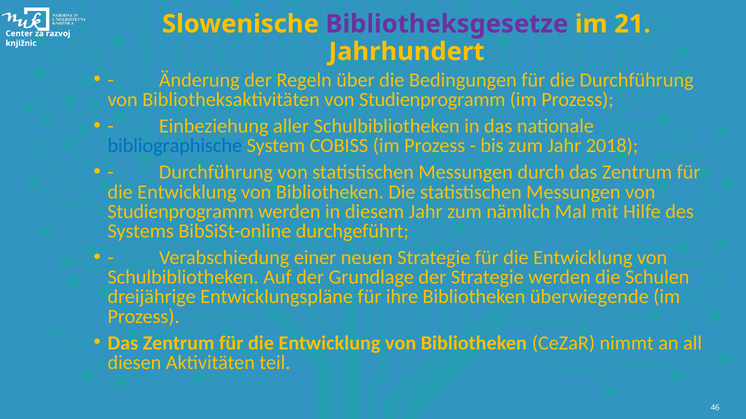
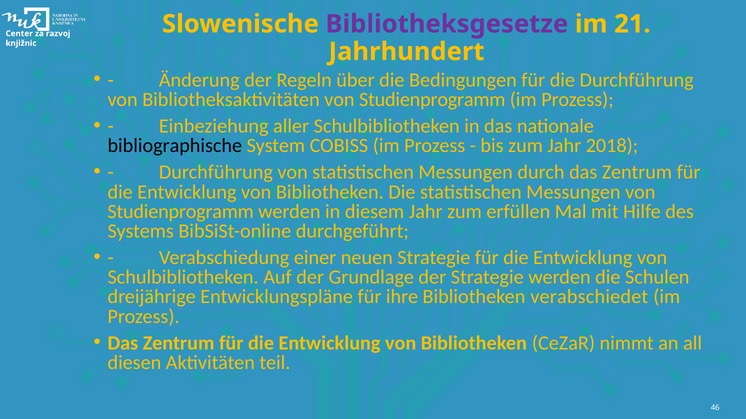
bibliographische colour: blue -> black (175, 146)
nämlich: nämlich -> erfüllen (518, 212)
überwiegende: überwiegende -> verabschiedet (589, 297)
